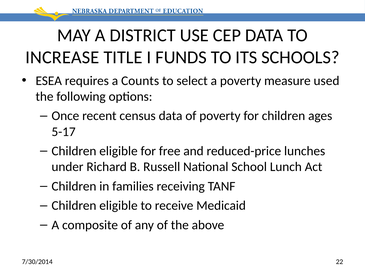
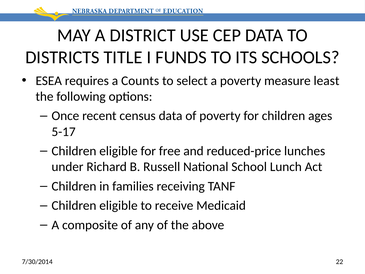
INCREASE: INCREASE -> DISTRICTS (62, 57)
used: used -> least (327, 81)
